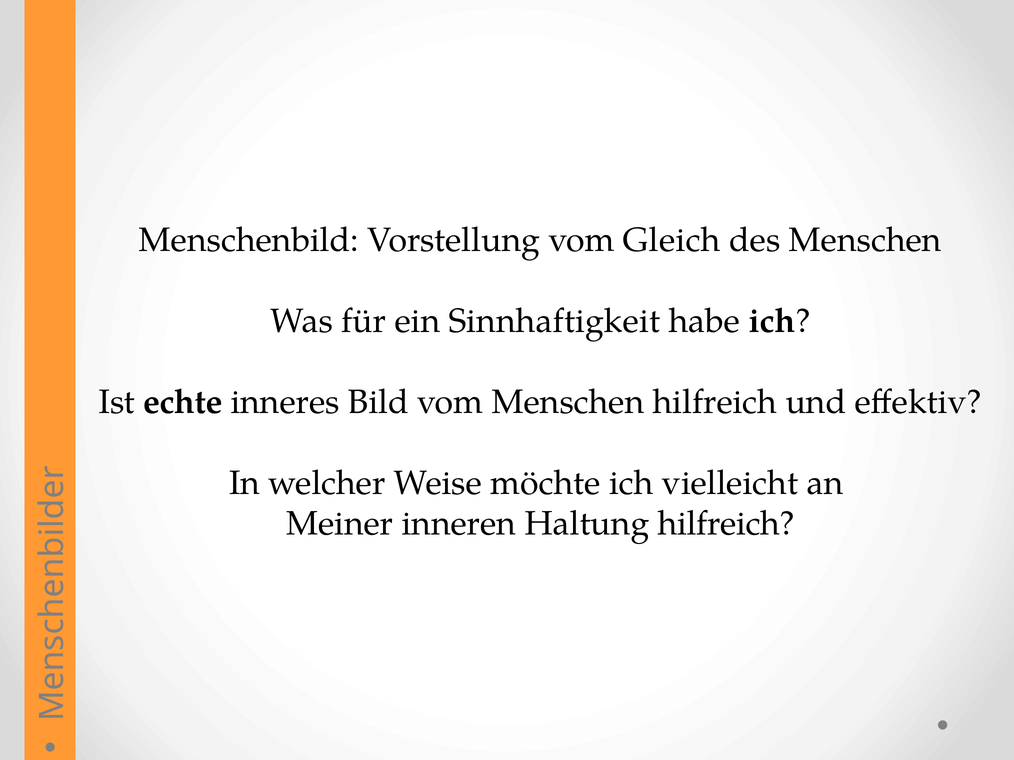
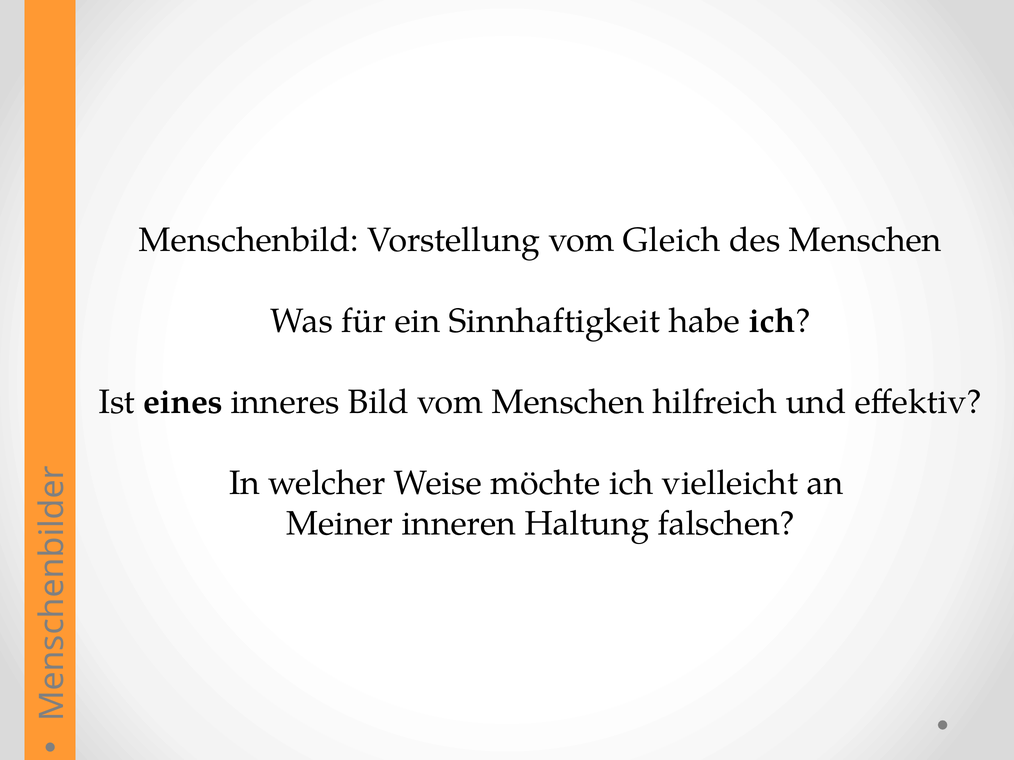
echte: echte -> eines (183, 402)
Haltung hilfreich: hilfreich -> falschen (726, 524)
